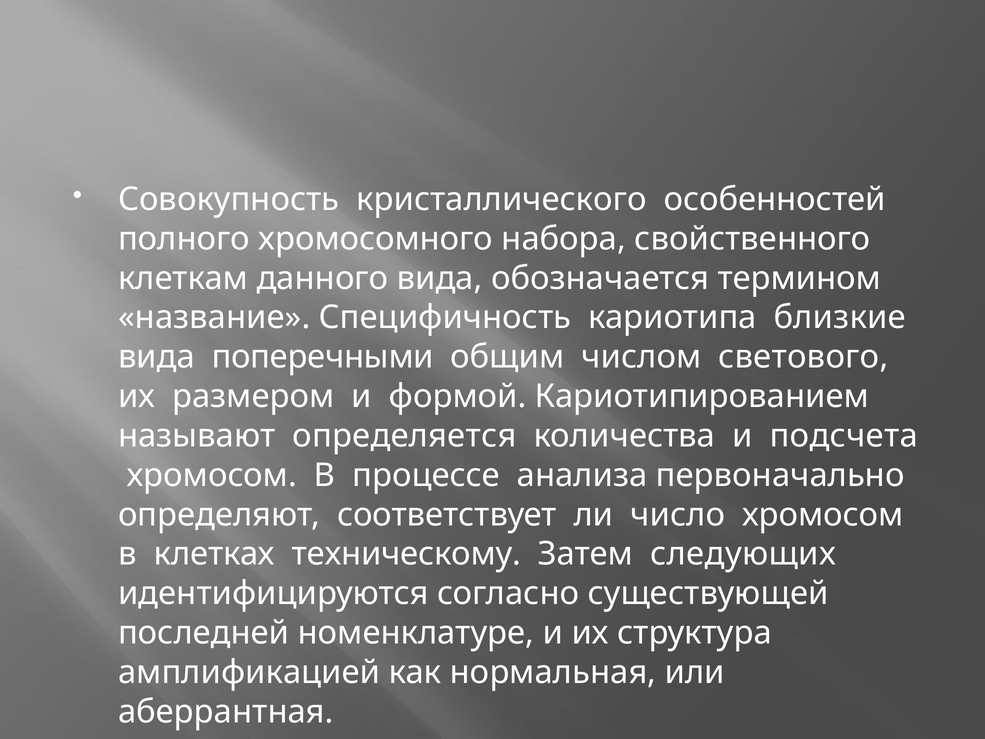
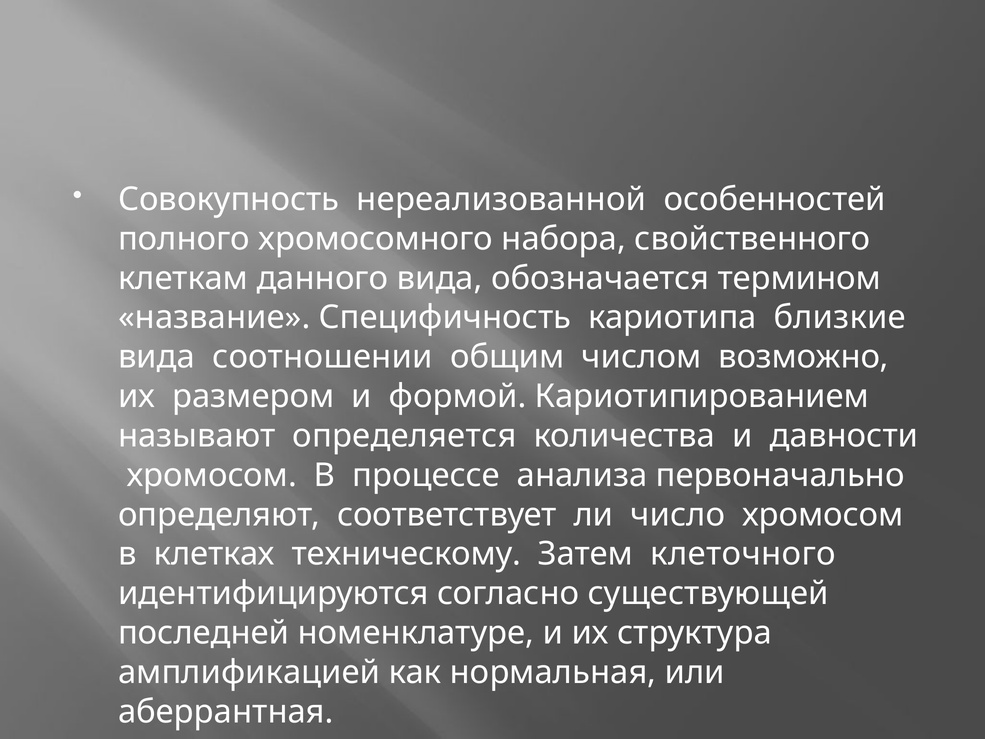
кристаллического: кристаллического -> нереализованной (501, 199)
поперечными: поперечными -> соотношении (322, 357)
светового: светового -> возможно (803, 357)
подсчета: подсчета -> давности (844, 436)
следующих: следующих -> клеточного (743, 554)
